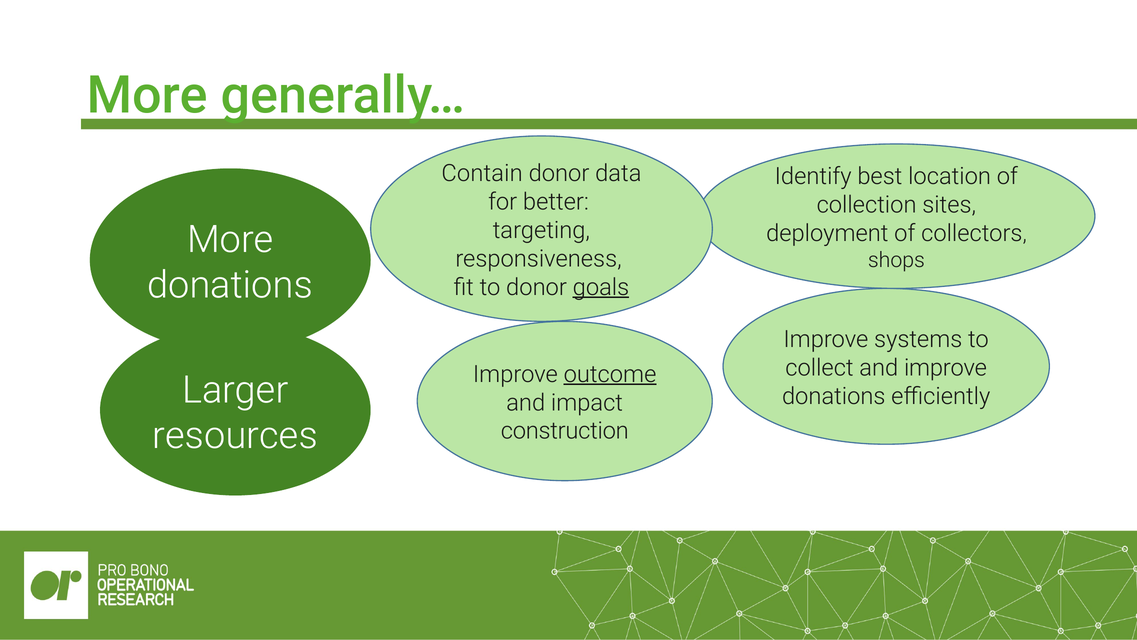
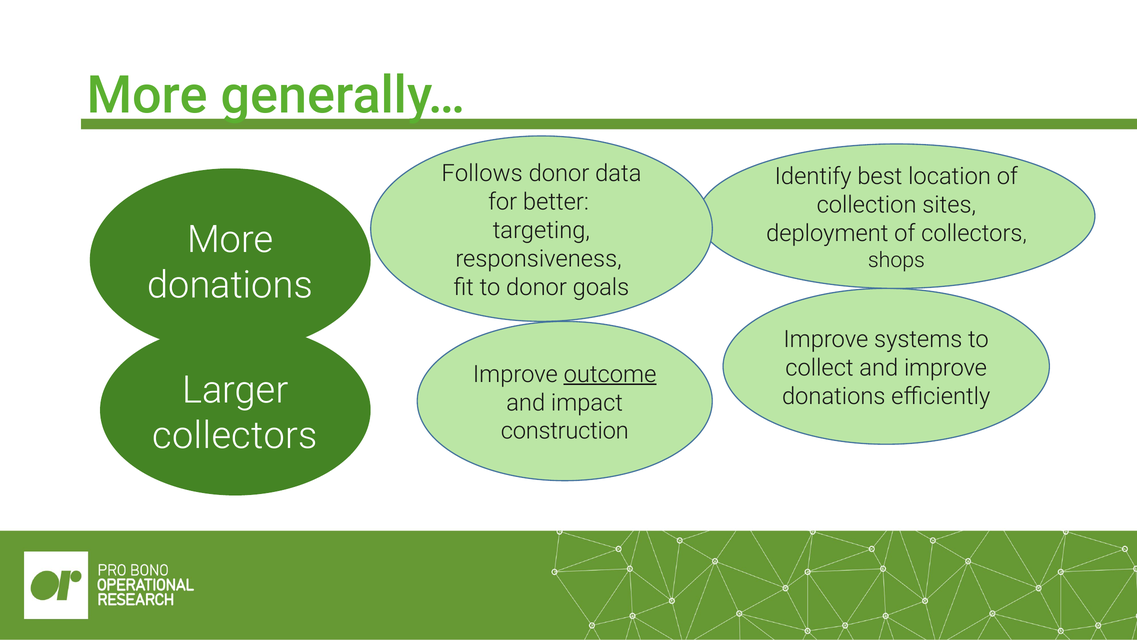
Contain: Contain -> Follows (482, 173)
goals underline: present -> none (601, 287)
resources: resources -> collectors (235, 435)
